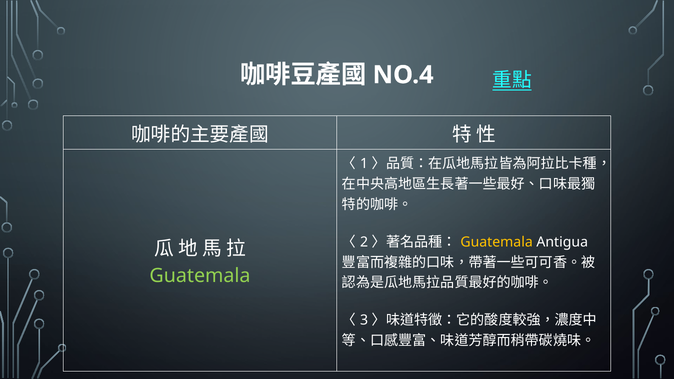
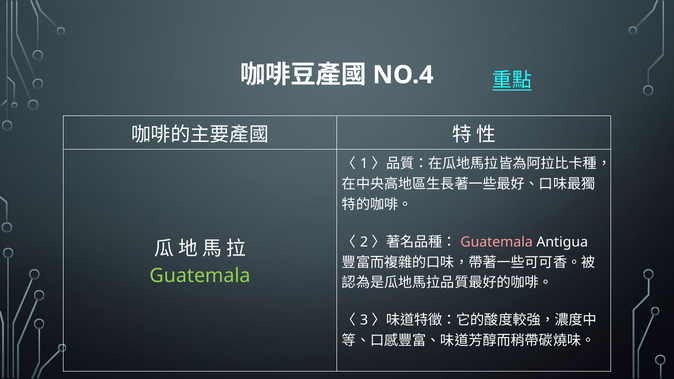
Guatemala colour: yellow -> pink (497, 242)
